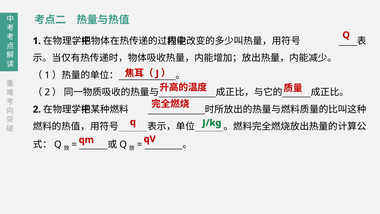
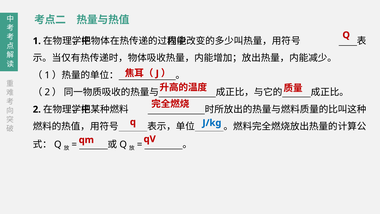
J/kg colour: green -> blue (212, 123)
